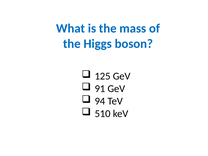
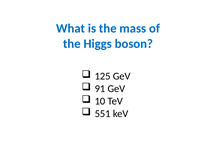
94: 94 -> 10 (100, 101)
510: 510 -> 551 (103, 114)
